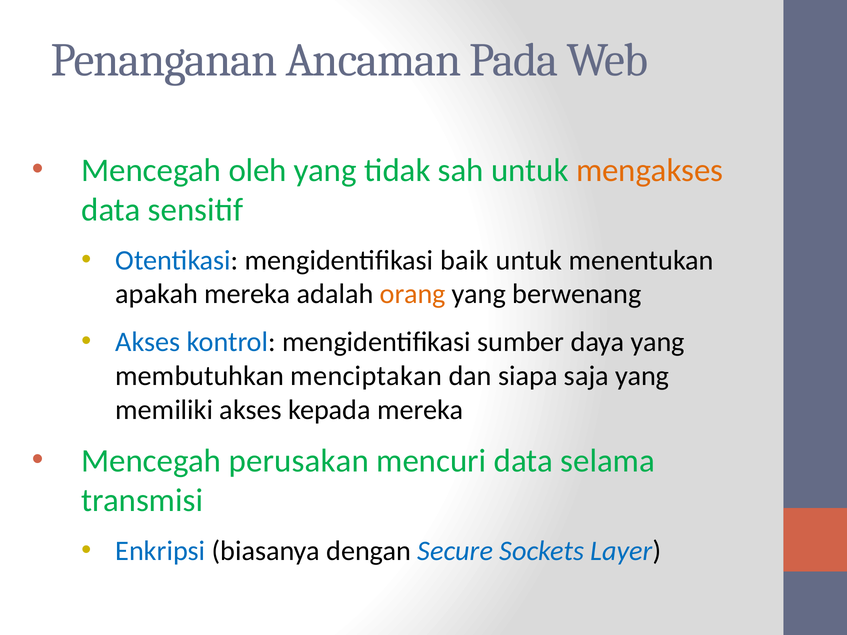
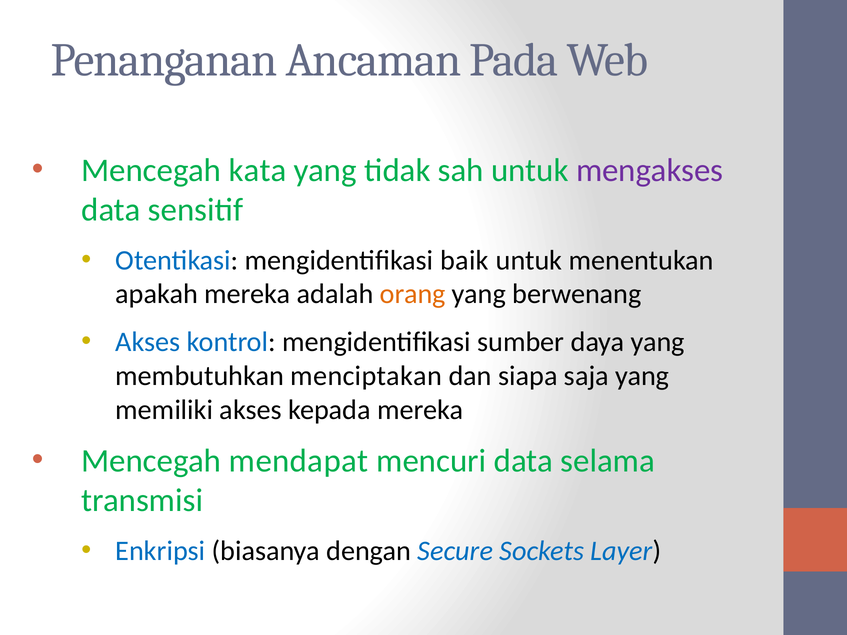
oleh: oleh -> kata (257, 170)
mengakses colour: orange -> purple (650, 170)
perusakan: perusakan -> mendapat (299, 461)
